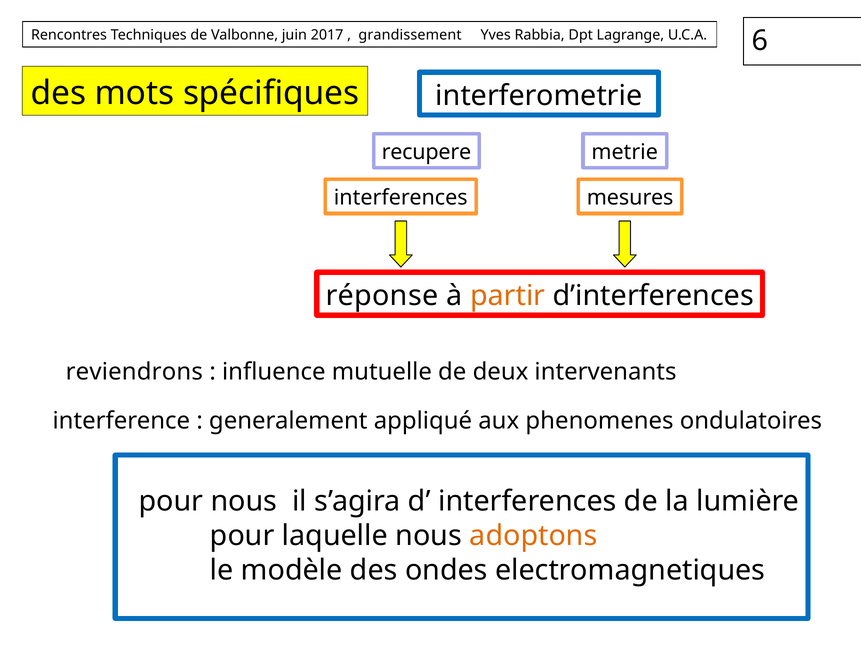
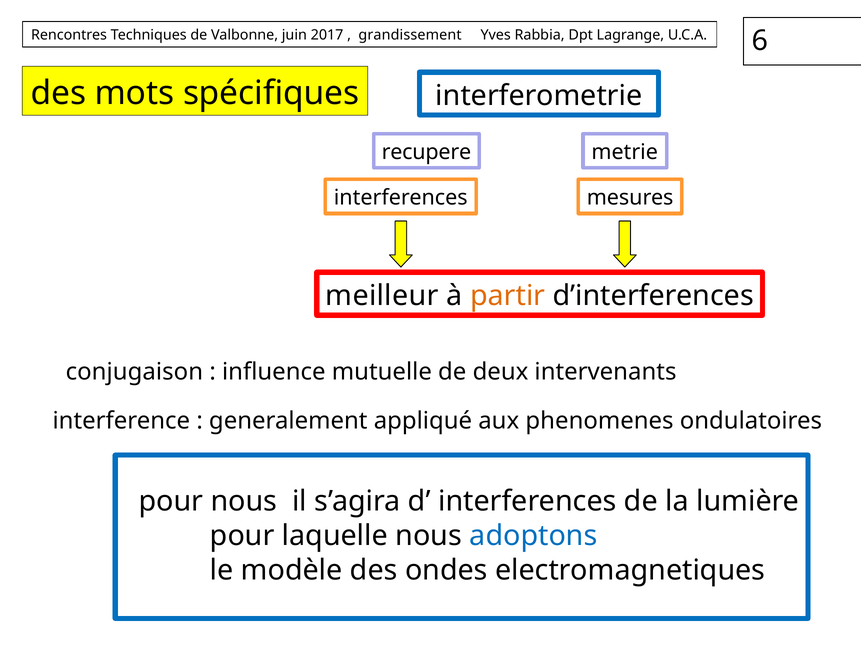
réponse: réponse -> meilleur (382, 296)
reviendrons: reviendrons -> conjugaison (134, 372)
adoptons colour: orange -> blue (533, 536)
